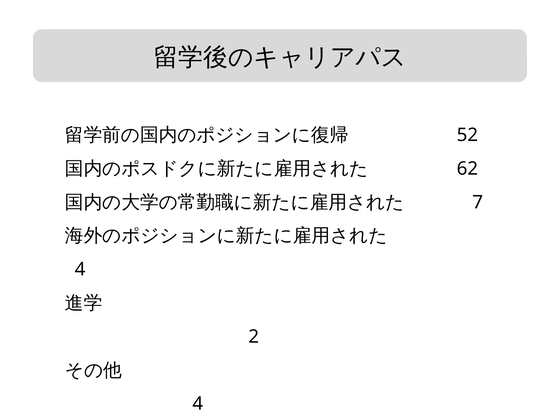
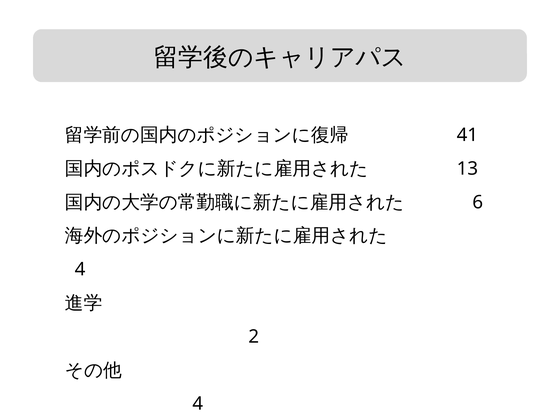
52: 52 -> 41 (468, 135)
62: 62 -> 13 (468, 169)
7: 7 -> 6 (478, 202)
